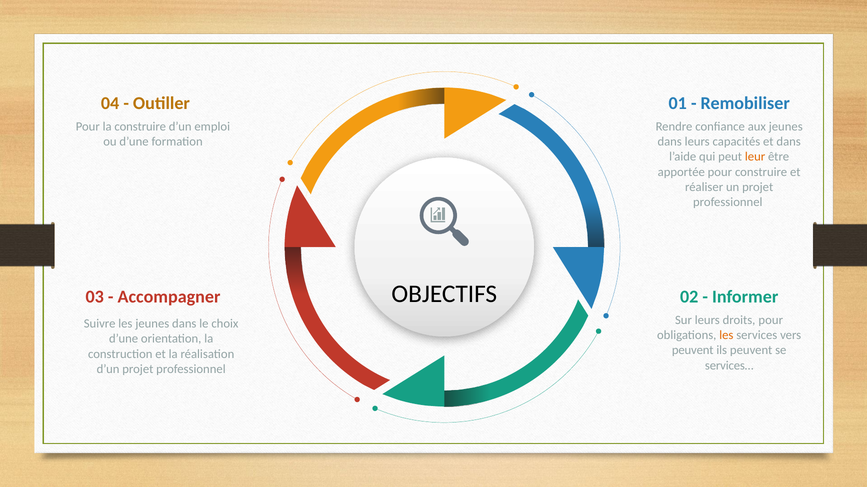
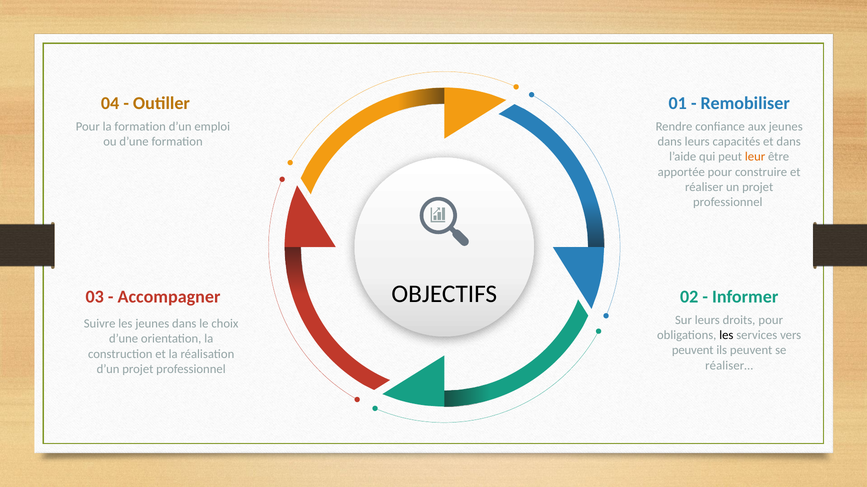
la construire: construire -> formation (140, 127)
les colour: orange -> black (726, 336)
services…: services… -> réaliser… (729, 366)
